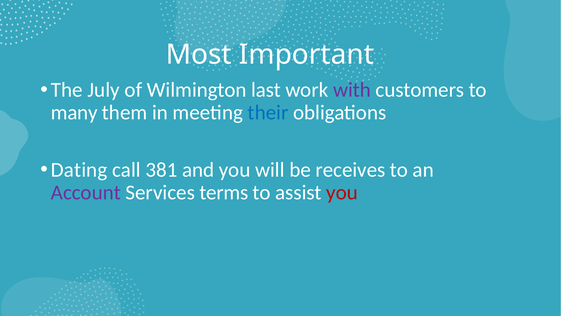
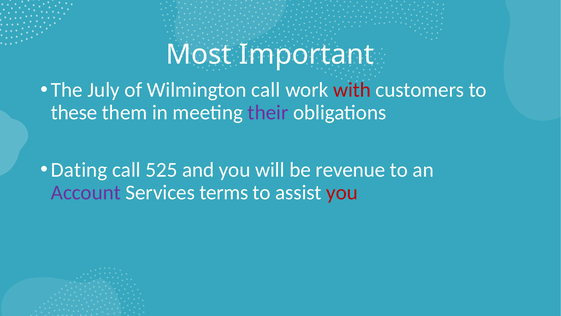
Wilmington last: last -> call (266, 90)
with colour: purple -> red (352, 90)
many: many -> these (74, 112)
their colour: blue -> purple (268, 112)
381: 381 -> 525 (161, 170)
receives: receives -> revenue (350, 170)
